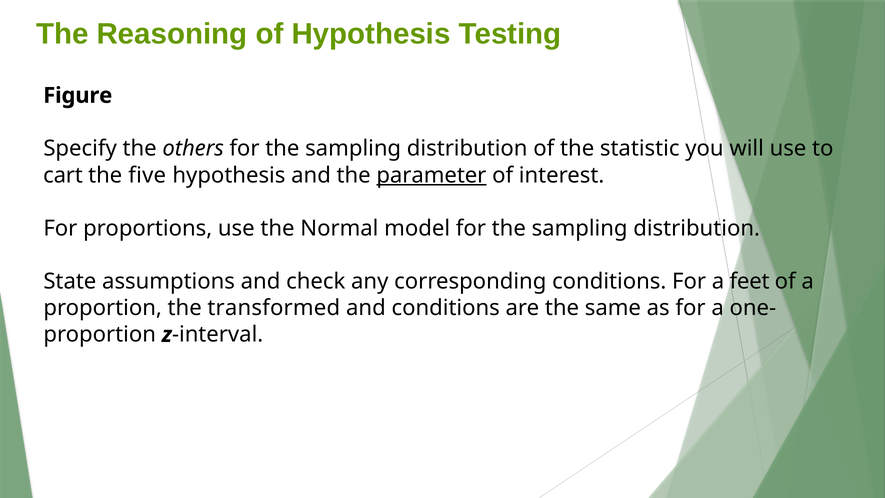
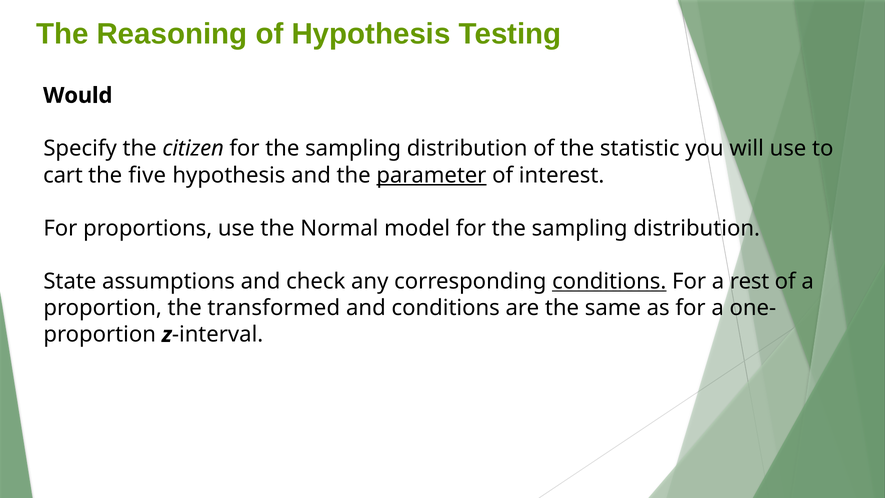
Figure: Figure -> Would (78, 95)
others: others -> citizen (193, 149)
conditions underline: none -> present (609, 281)
feet: feet -> rest (750, 281)
